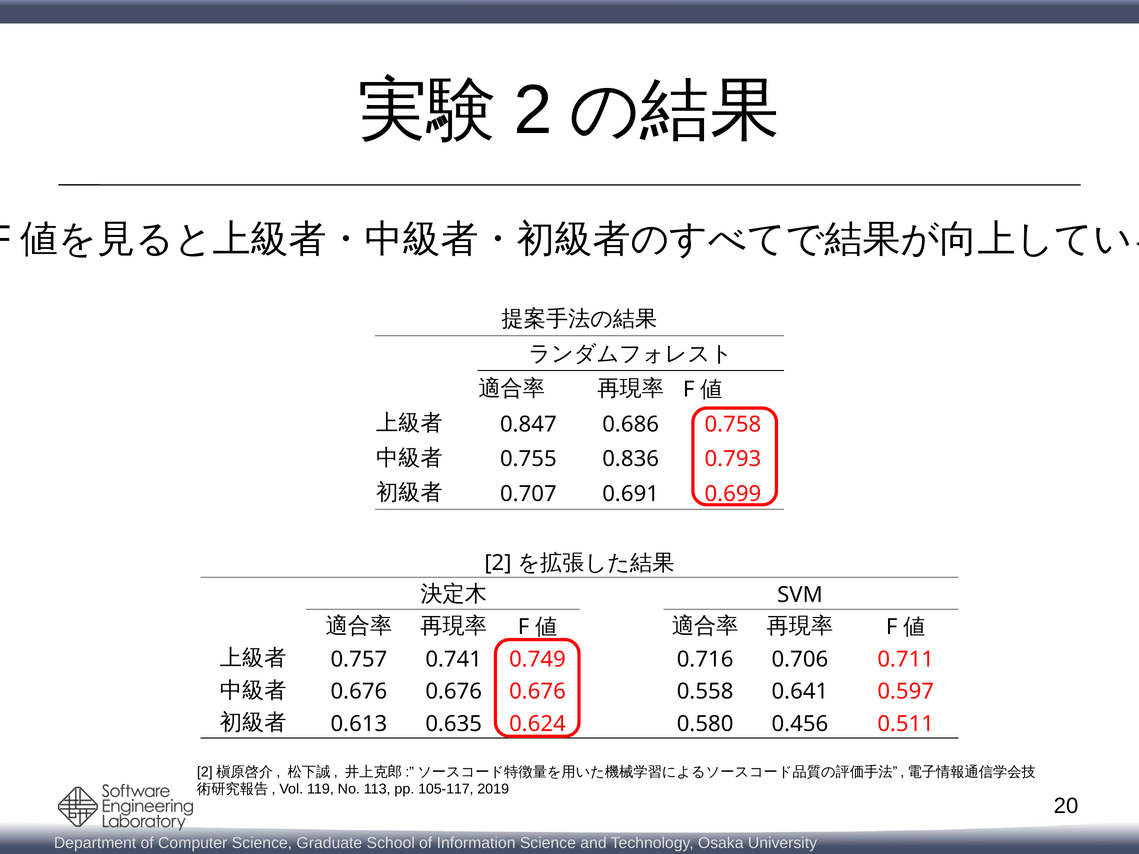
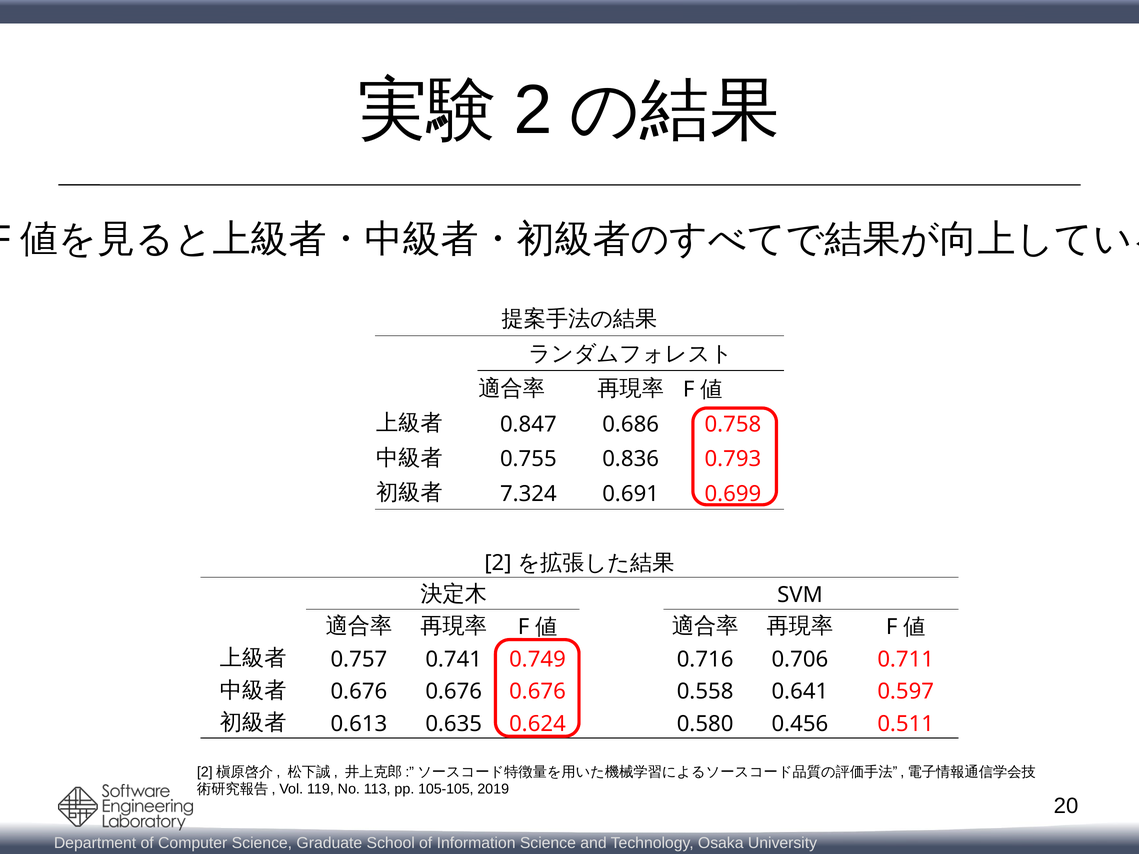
0.707: 0.707 -> 7.324 (528, 494)
105-117: 105-117 -> 105-105 (446, 789)
